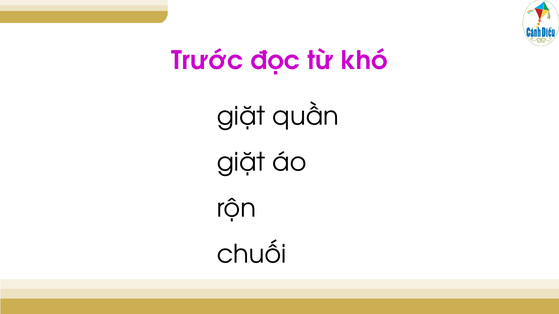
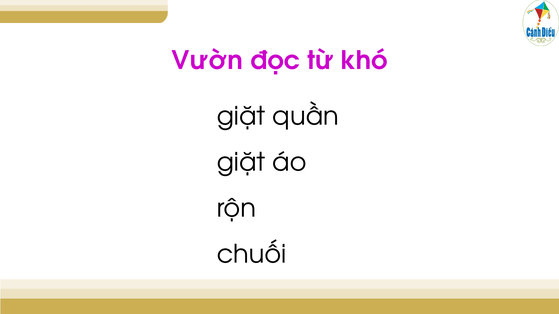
Trước: Trước -> Vườn (207, 61)
